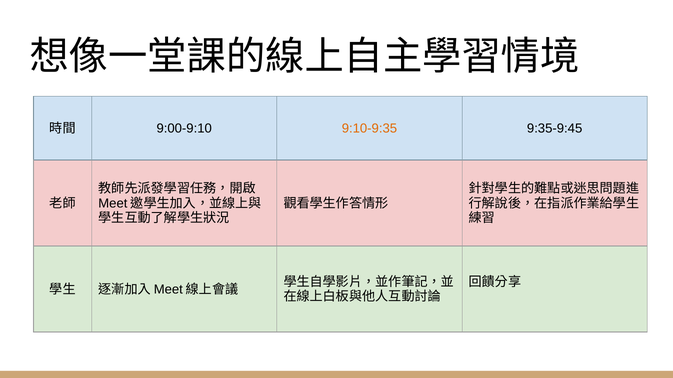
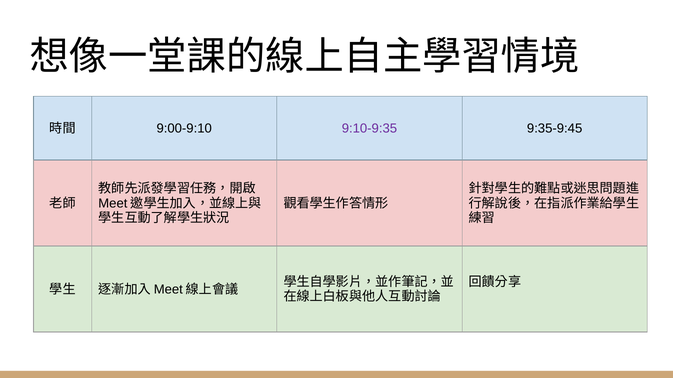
9:10-9:35 colour: orange -> purple (369, 128)
